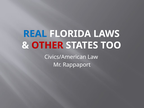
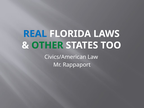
OTHER colour: red -> green (47, 45)
